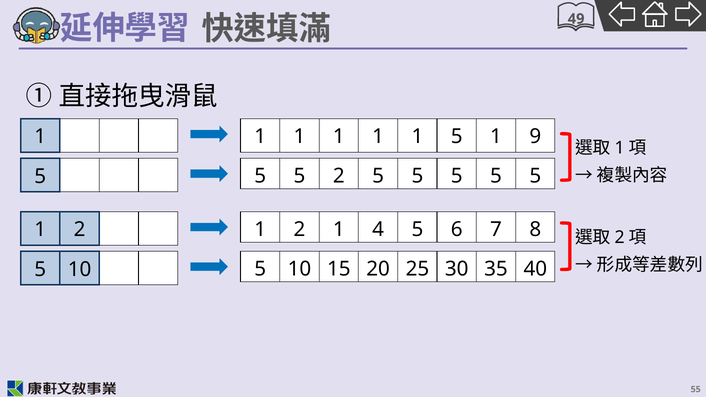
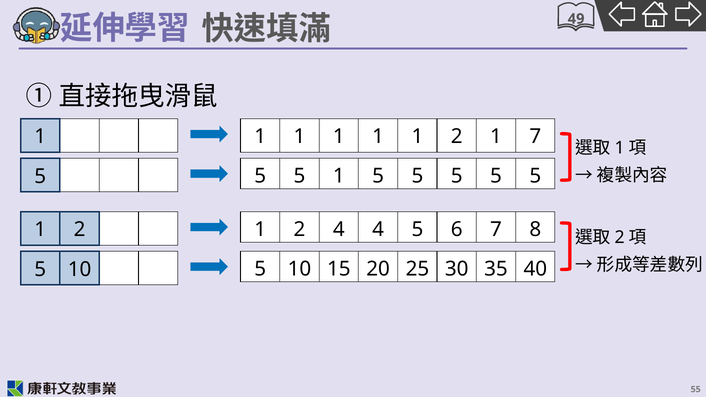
1 1 5: 5 -> 2 (457, 137)
1 9: 9 -> 7 (535, 137)
2: 2 -> 1 (339, 176)
2 1: 1 -> 4 (339, 230)
